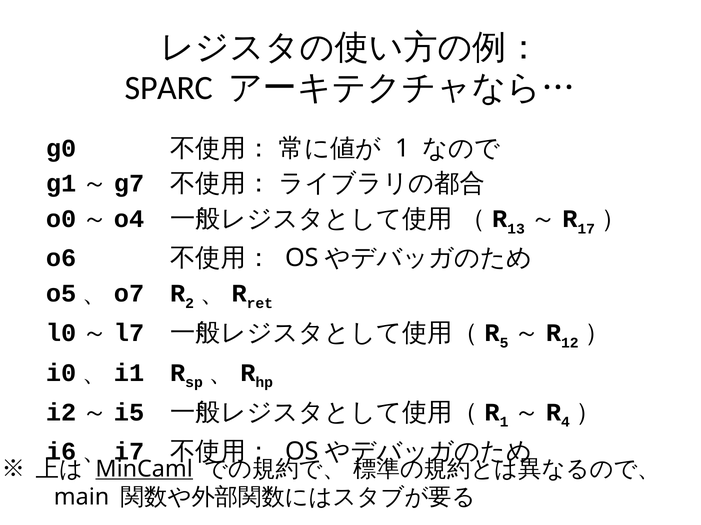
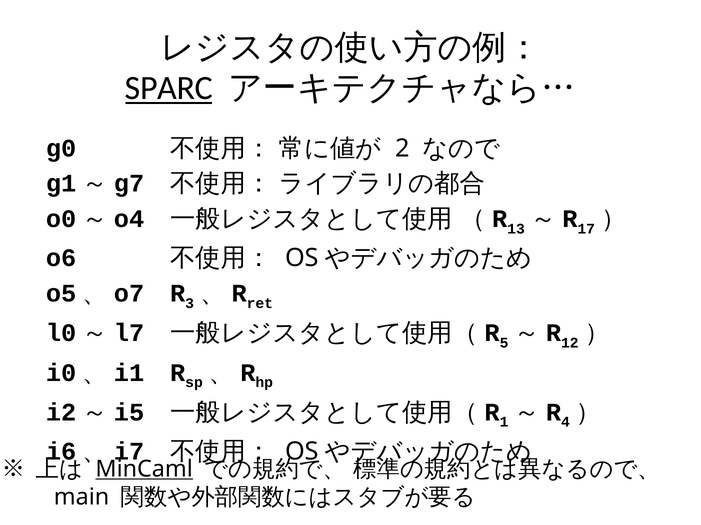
SPARC underline: none -> present (169, 88)
1: 1 -> 2 (403, 149)
2: 2 -> 3 (190, 304)
